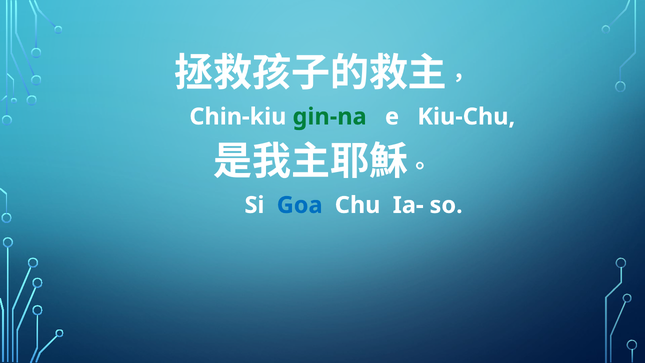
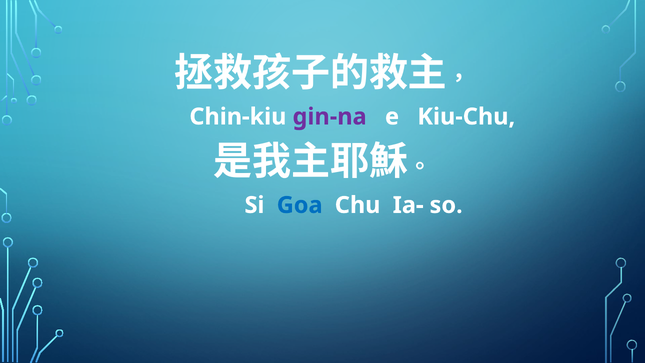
gin-na colour: green -> purple (330, 117)
